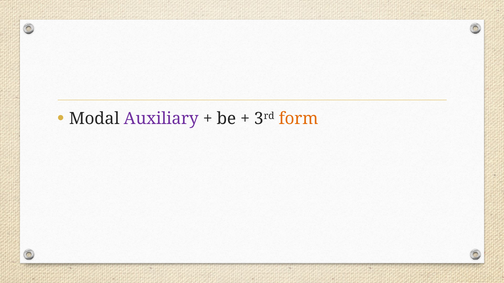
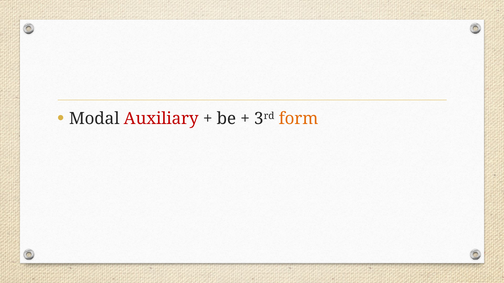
Auxiliary colour: purple -> red (161, 119)
